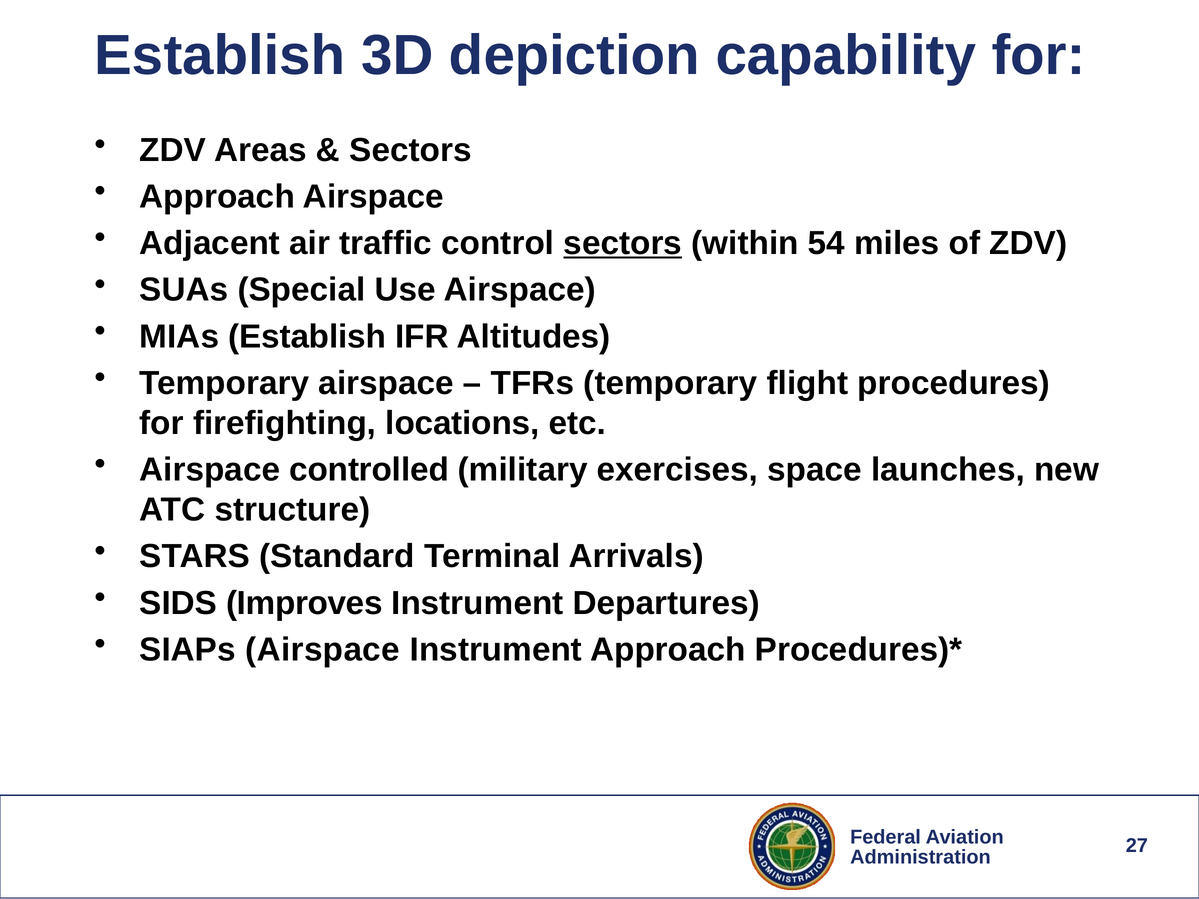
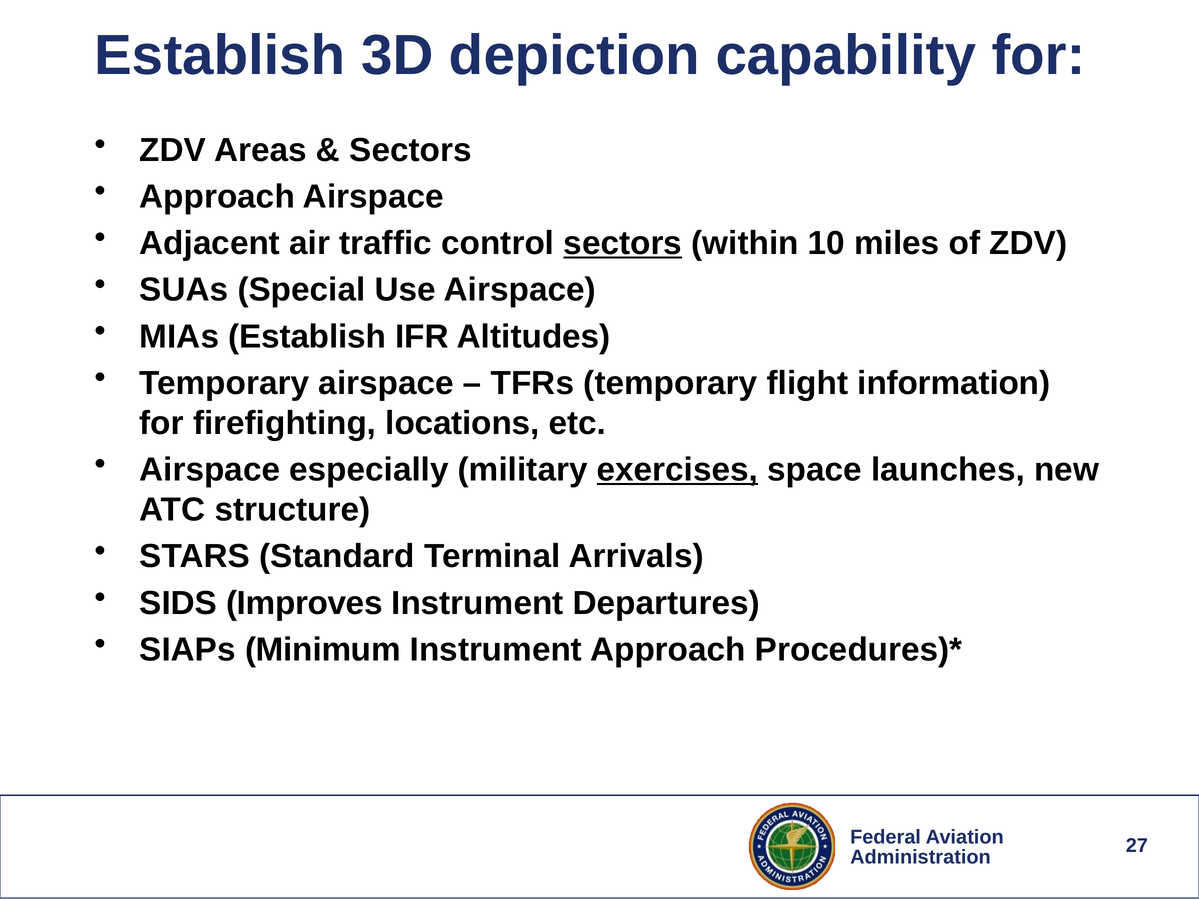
54: 54 -> 10 (826, 243)
procedures: procedures -> information (954, 383)
controlled: controlled -> especially (369, 470)
exercises underline: none -> present (677, 470)
SIAPs Airspace: Airspace -> Minimum (323, 650)
